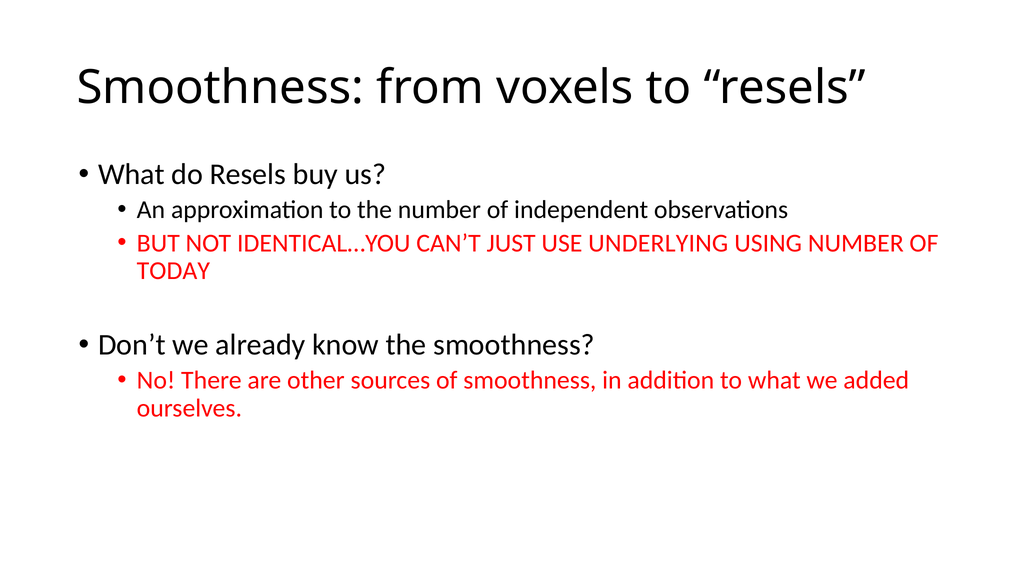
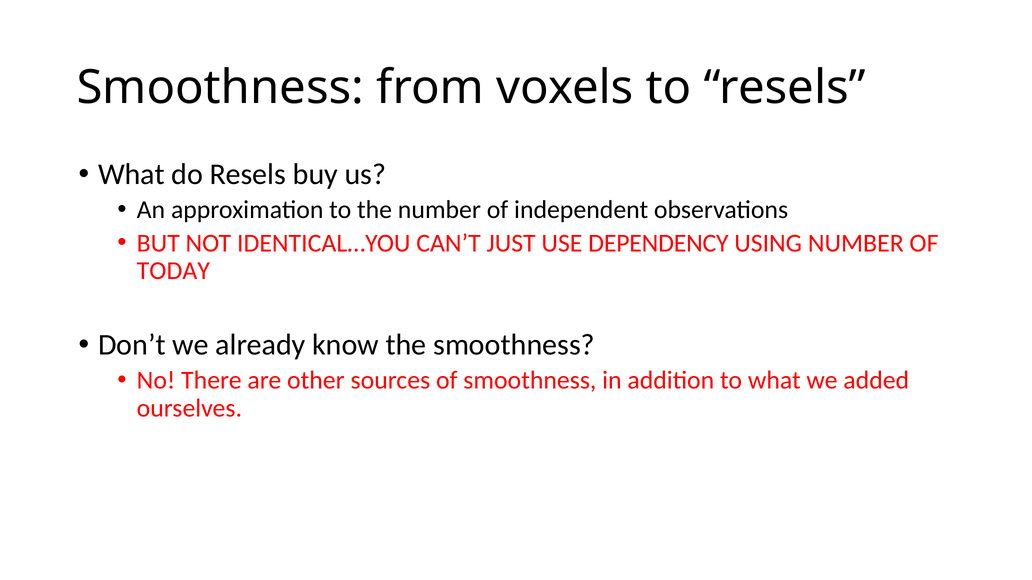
UNDERLYING: UNDERLYING -> DEPENDENCY (658, 243)
